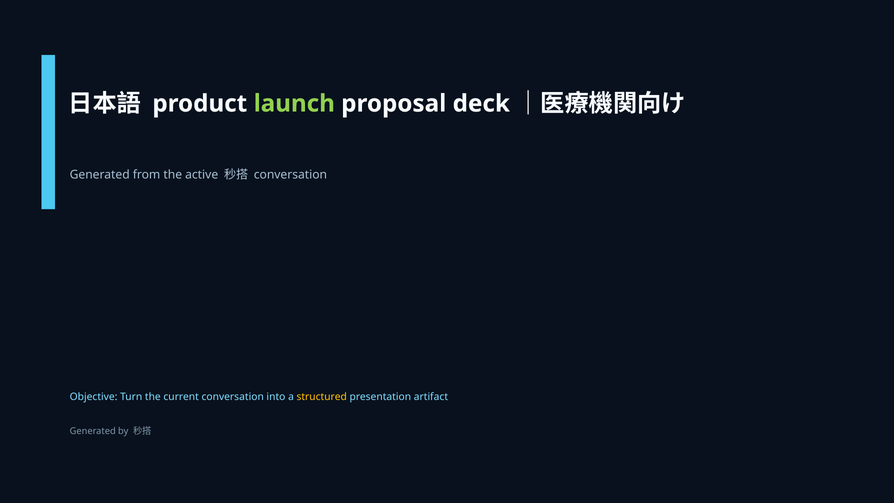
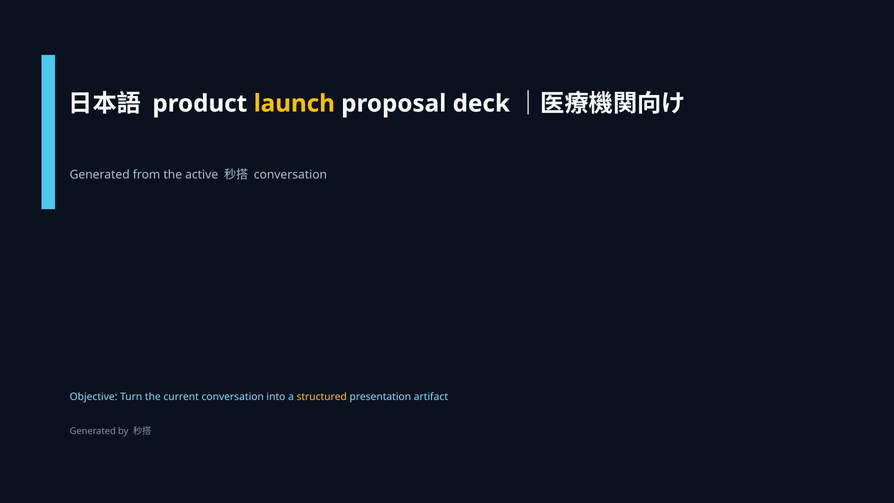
launch colour: light green -> yellow (294, 104)
